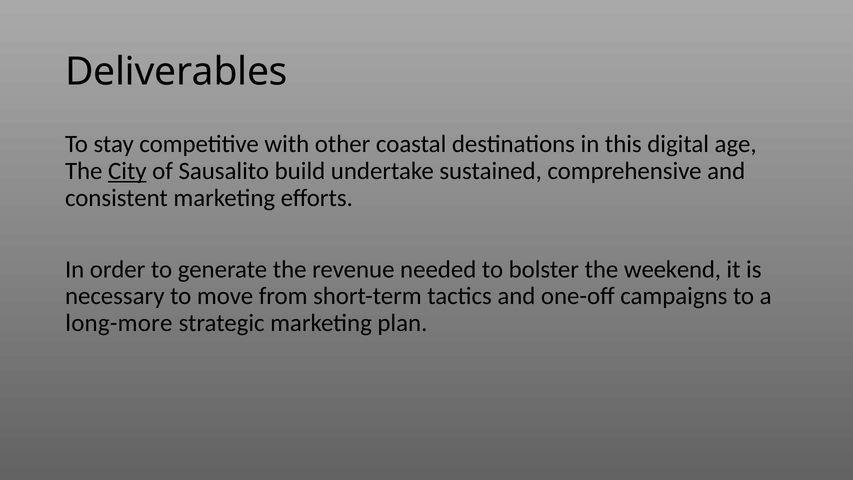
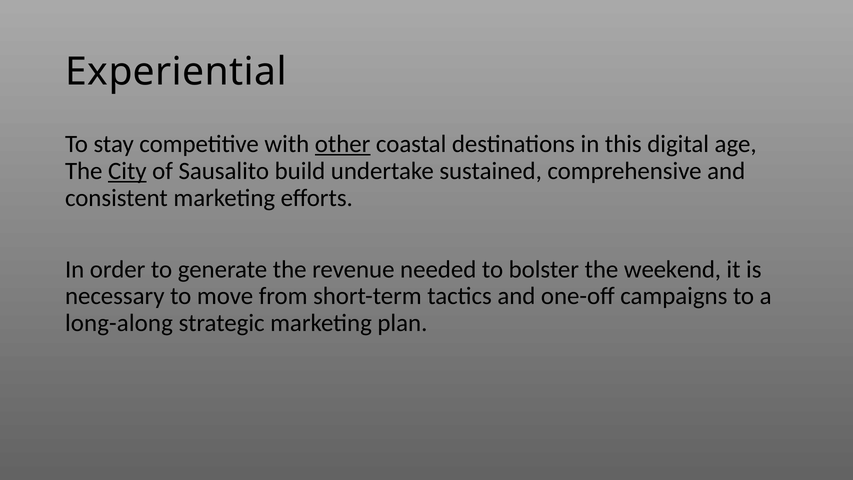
Deliverables: Deliverables -> Experiential (176, 72)
other underline: none -> present (343, 144)
long-more: long-more -> long-along (119, 323)
